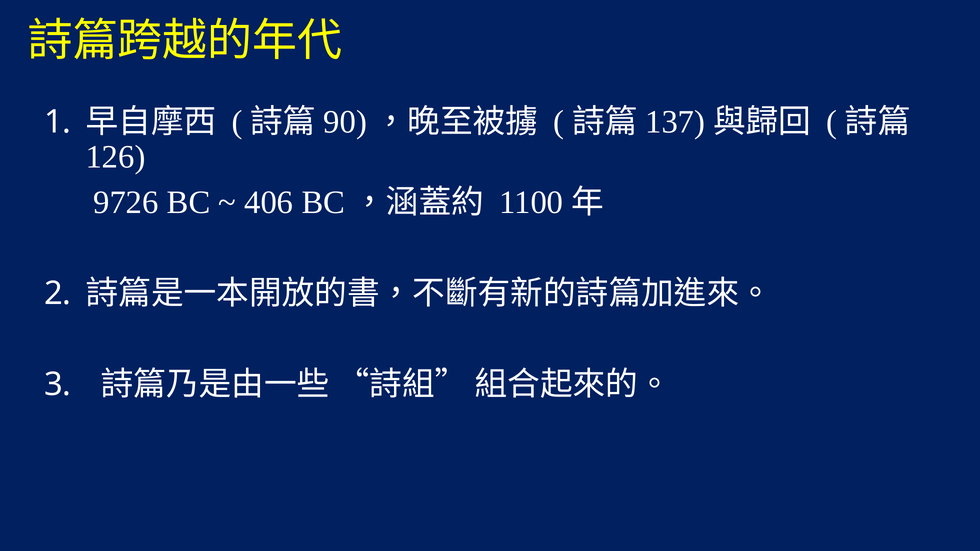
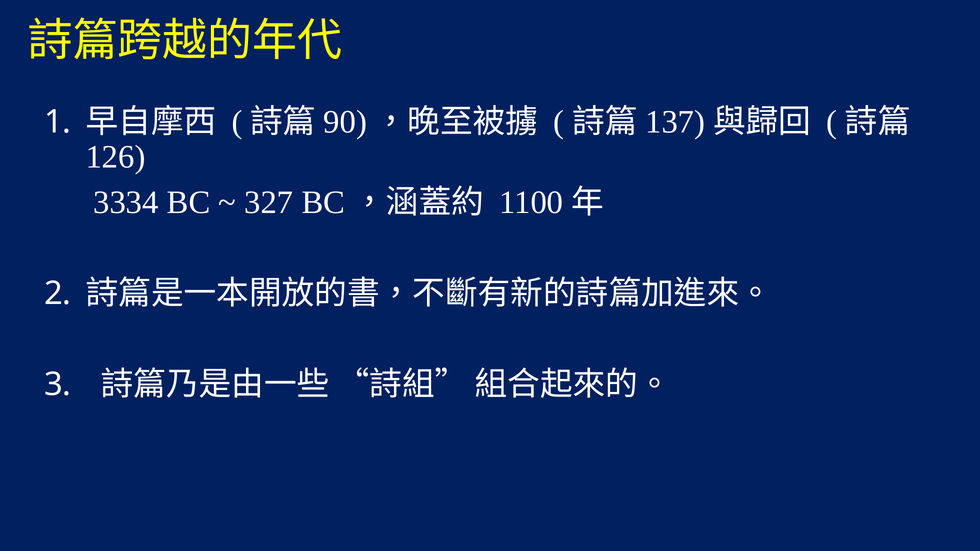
9726: 9726 -> 3334 (126, 203)
406: 406 -> 327 (269, 203)
